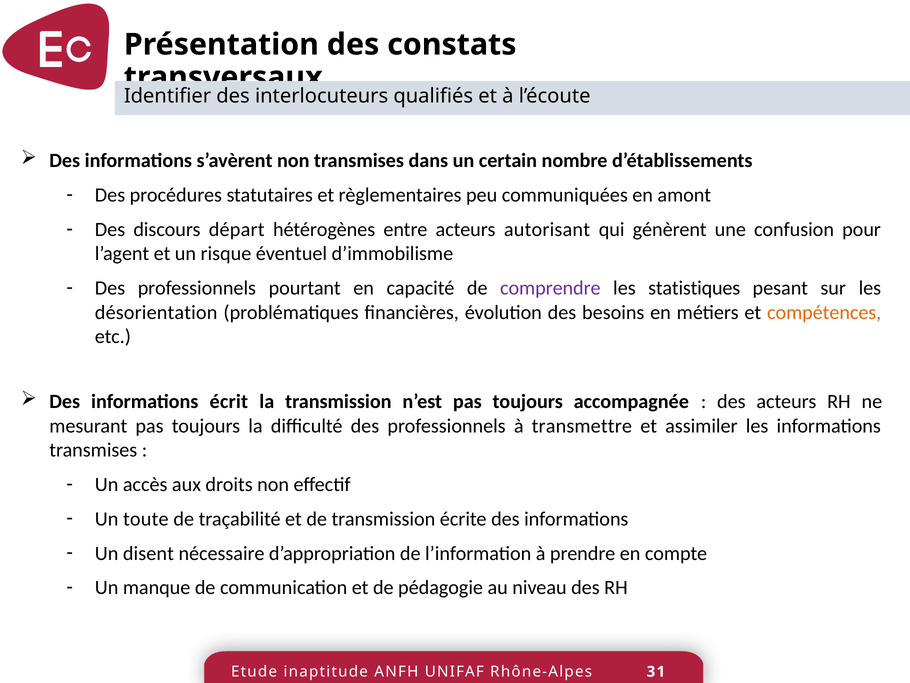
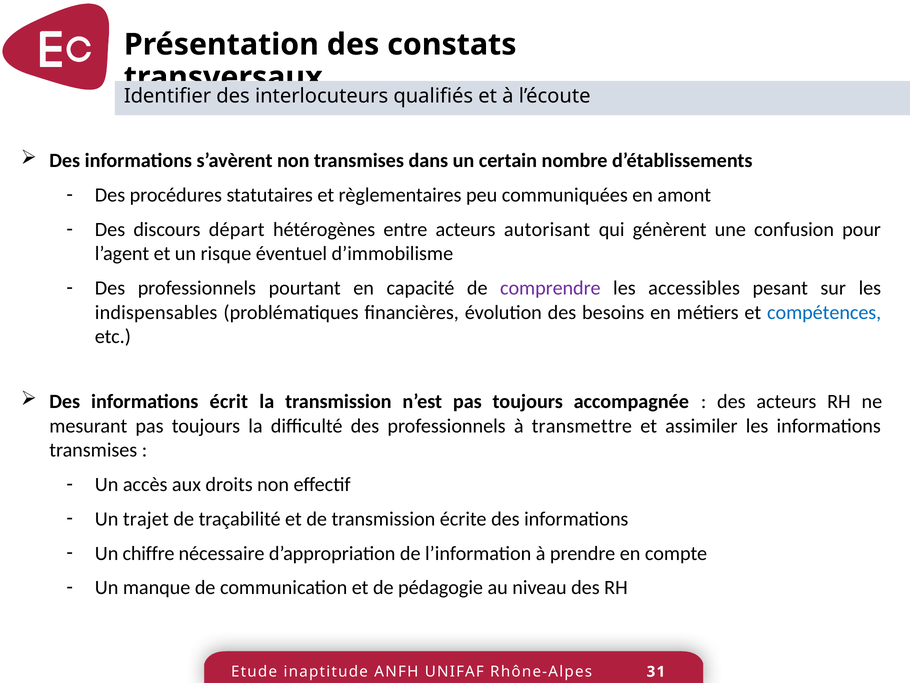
statistiques: statistiques -> accessibles (694, 288)
désorientation: désorientation -> indispensables (156, 312)
compétences colour: orange -> blue (824, 312)
toute: toute -> trajet (146, 519)
disent: disent -> chiffre (149, 553)
